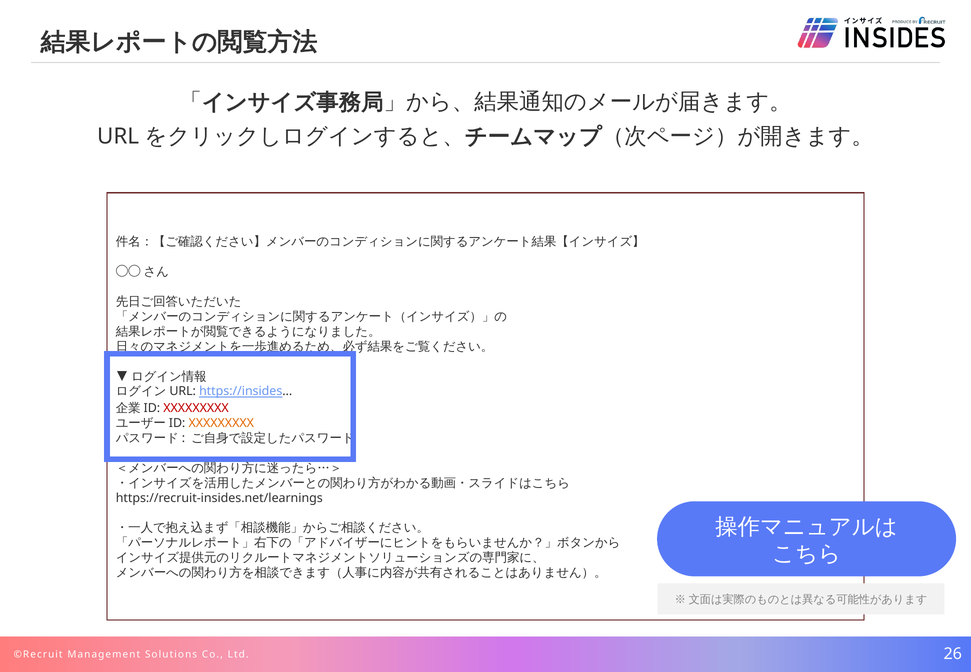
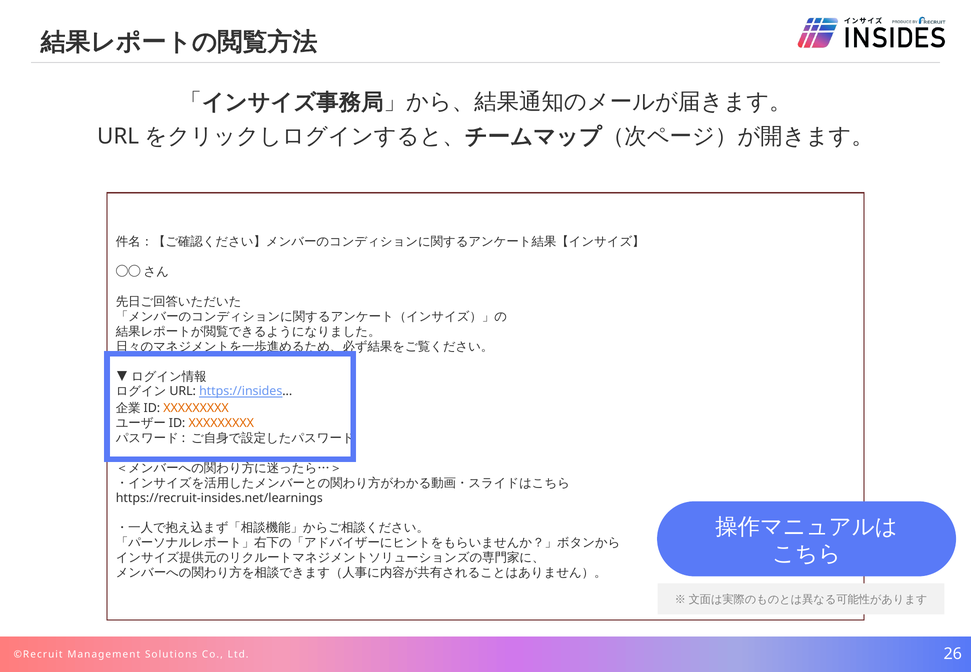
XXXXXXXXX colour: red -> orange (196, 408)
